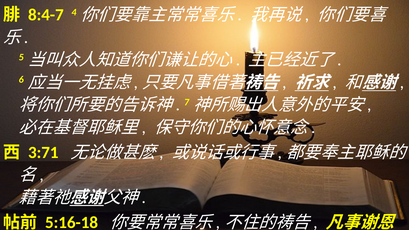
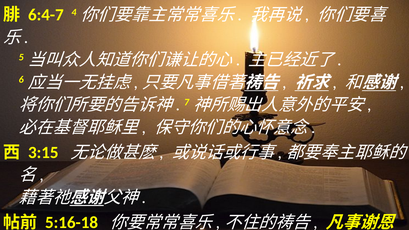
8:4-7: 8:4-7 -> 6:4-7 (46, 15)
3:71: 3:71 -> 3:15 (43, 152)
